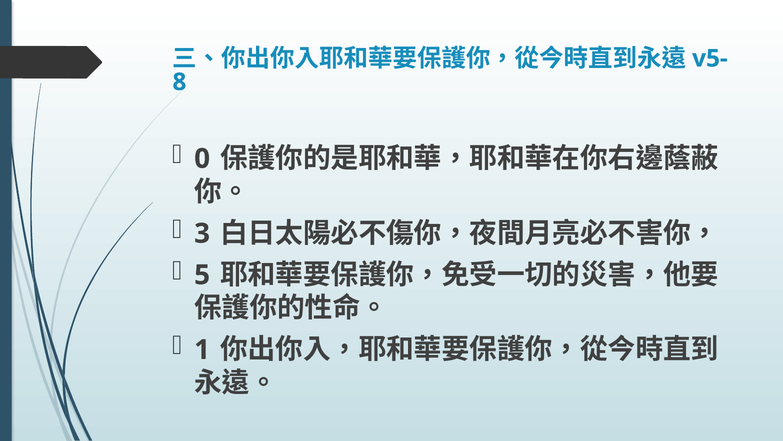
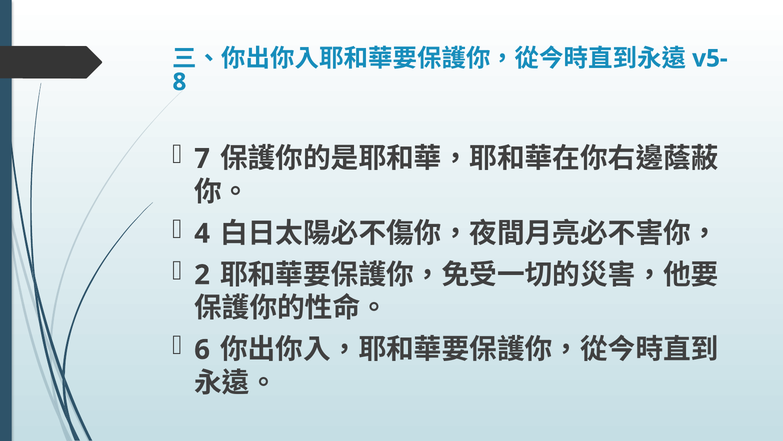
0: 0 -> 7 (202, 159)
3: 3 -> 4 (202, 233)
5: 5 -> 2 (202, 275)
1: 1 -> 6 (202, 349)
